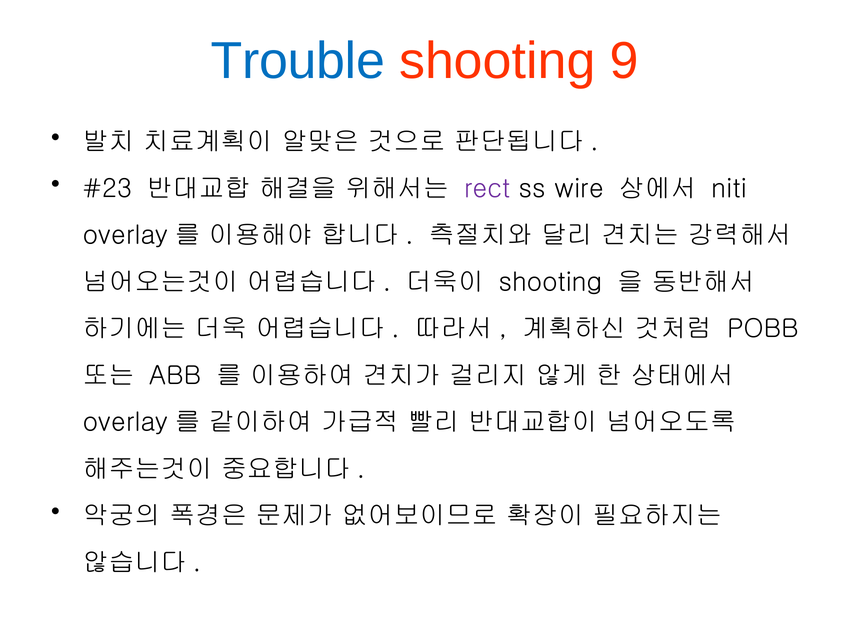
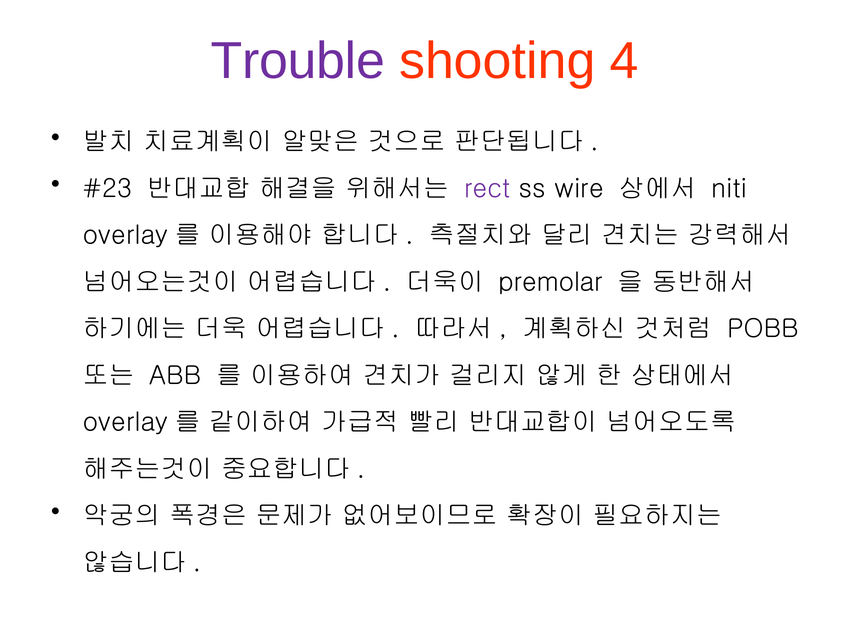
Trouble colour: blue -> purple (298, 61)
9: 9 -> 4 (624, 61)
shooting: shooting -> premolar (551, 282)
